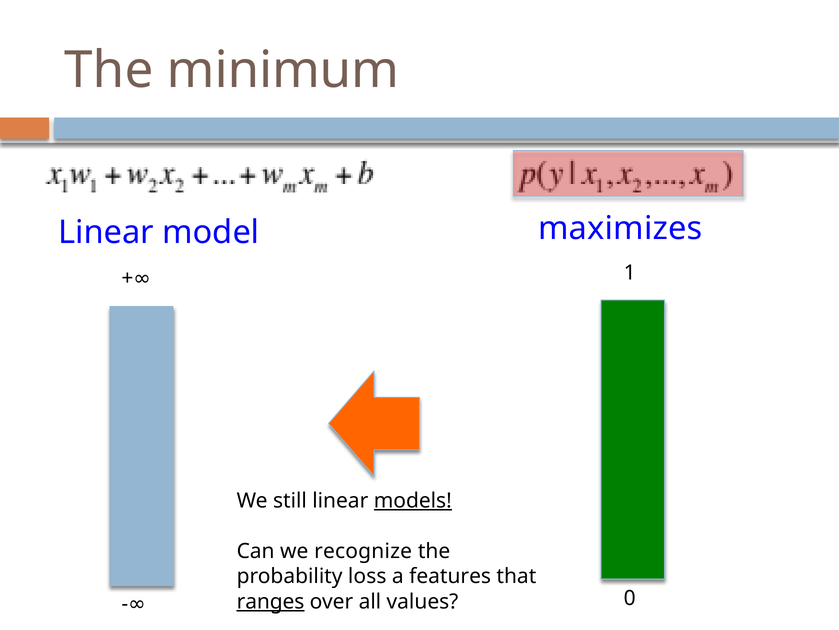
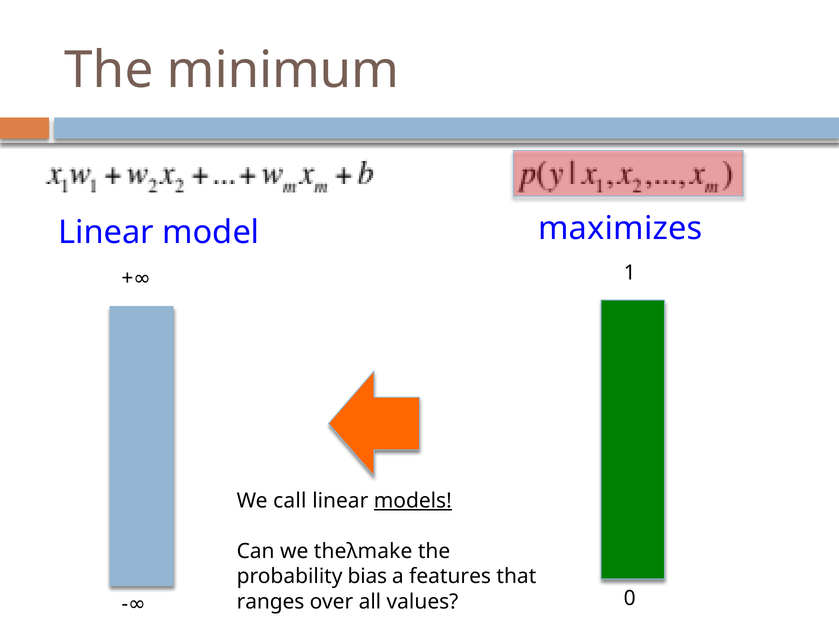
still: still -> call (290, 500)
recognize: recognize -> theλmake (363, 551)
loss: loss -> bias (367, 576)
ranges underline: present -> none (271, 601)
